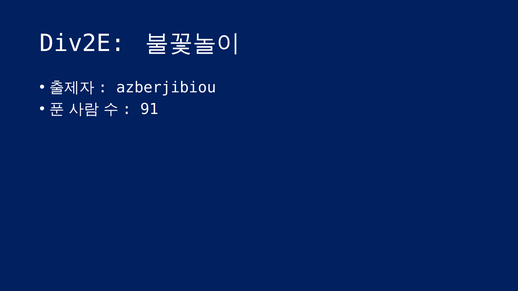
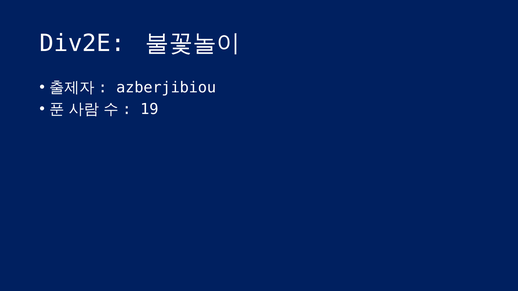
91: 91 -> 19 (149, 109)
